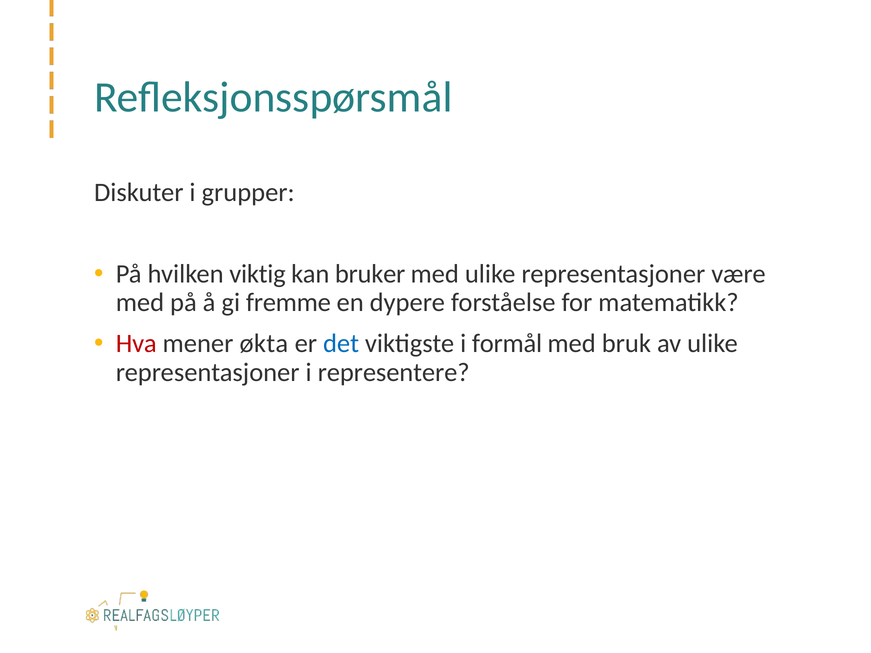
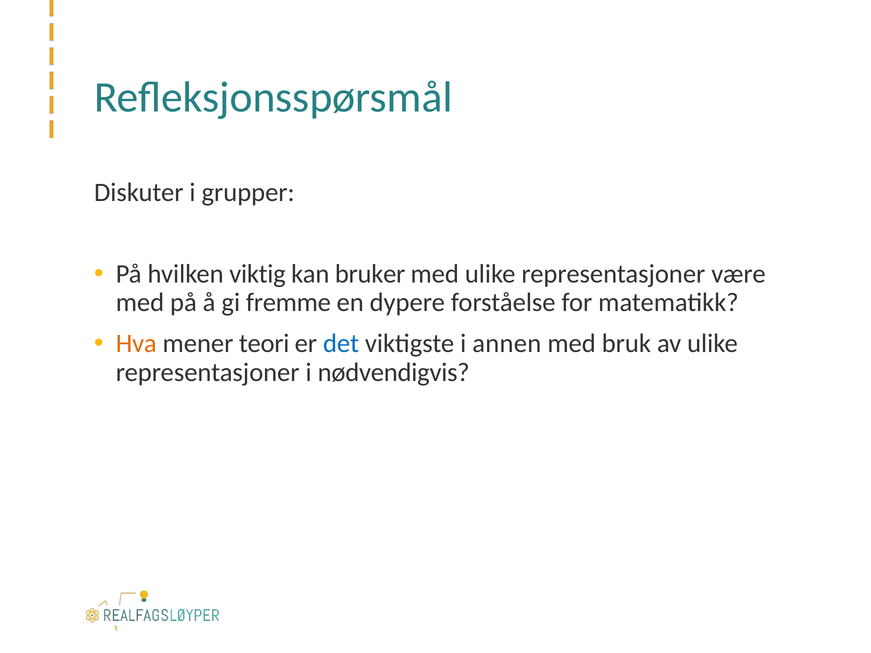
Hva colour: red -> orange (136, 344)
økta: økta -> teori (264, 344)
formål: formål -> annen (507, 344)
representere: representere -> nødvendigvis (394, 372)
